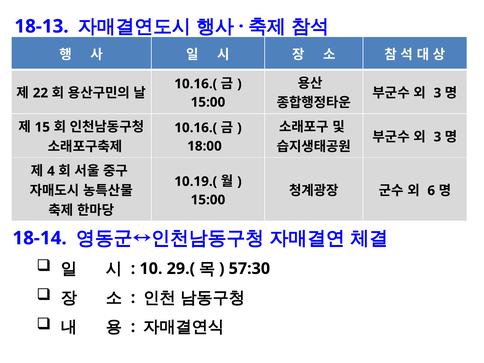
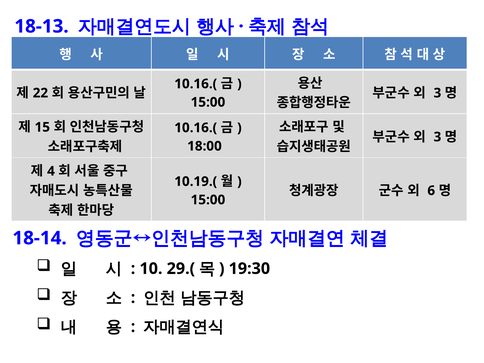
57:30: 57:30 -> 19:30 (249, 269)
